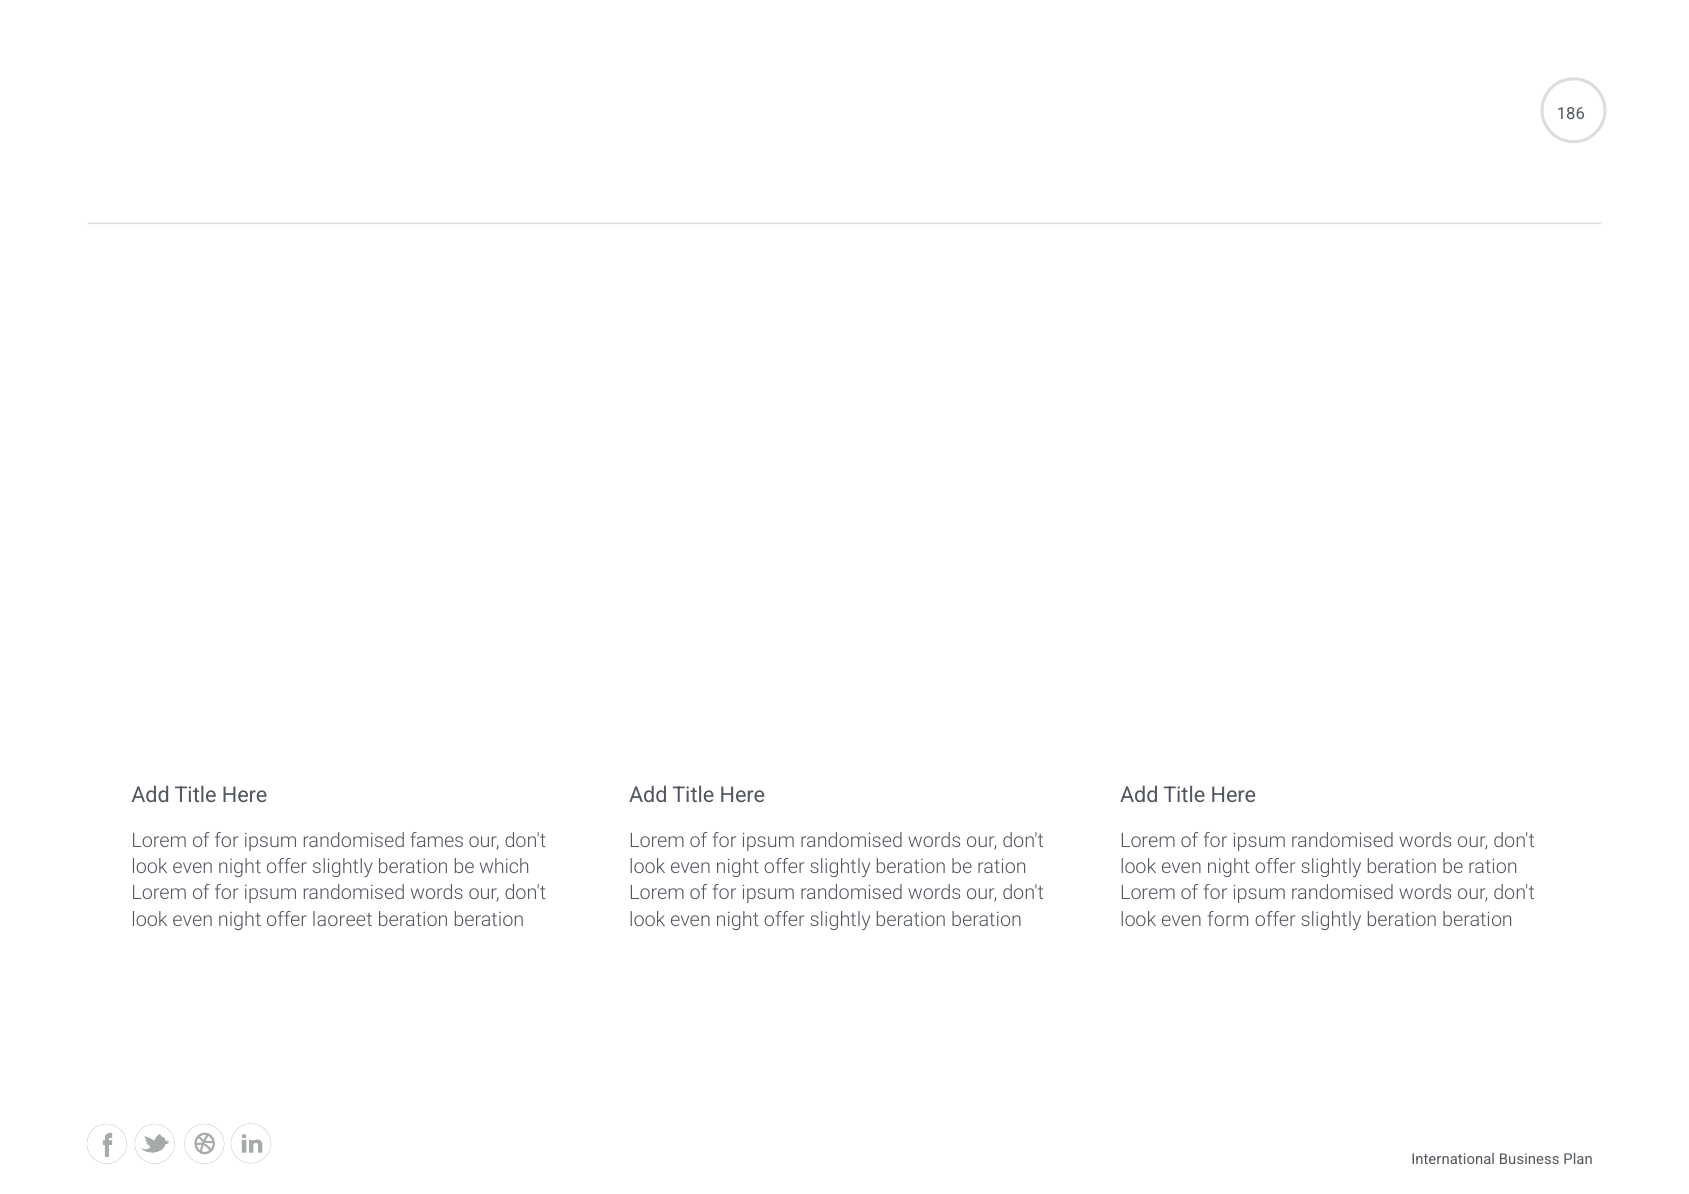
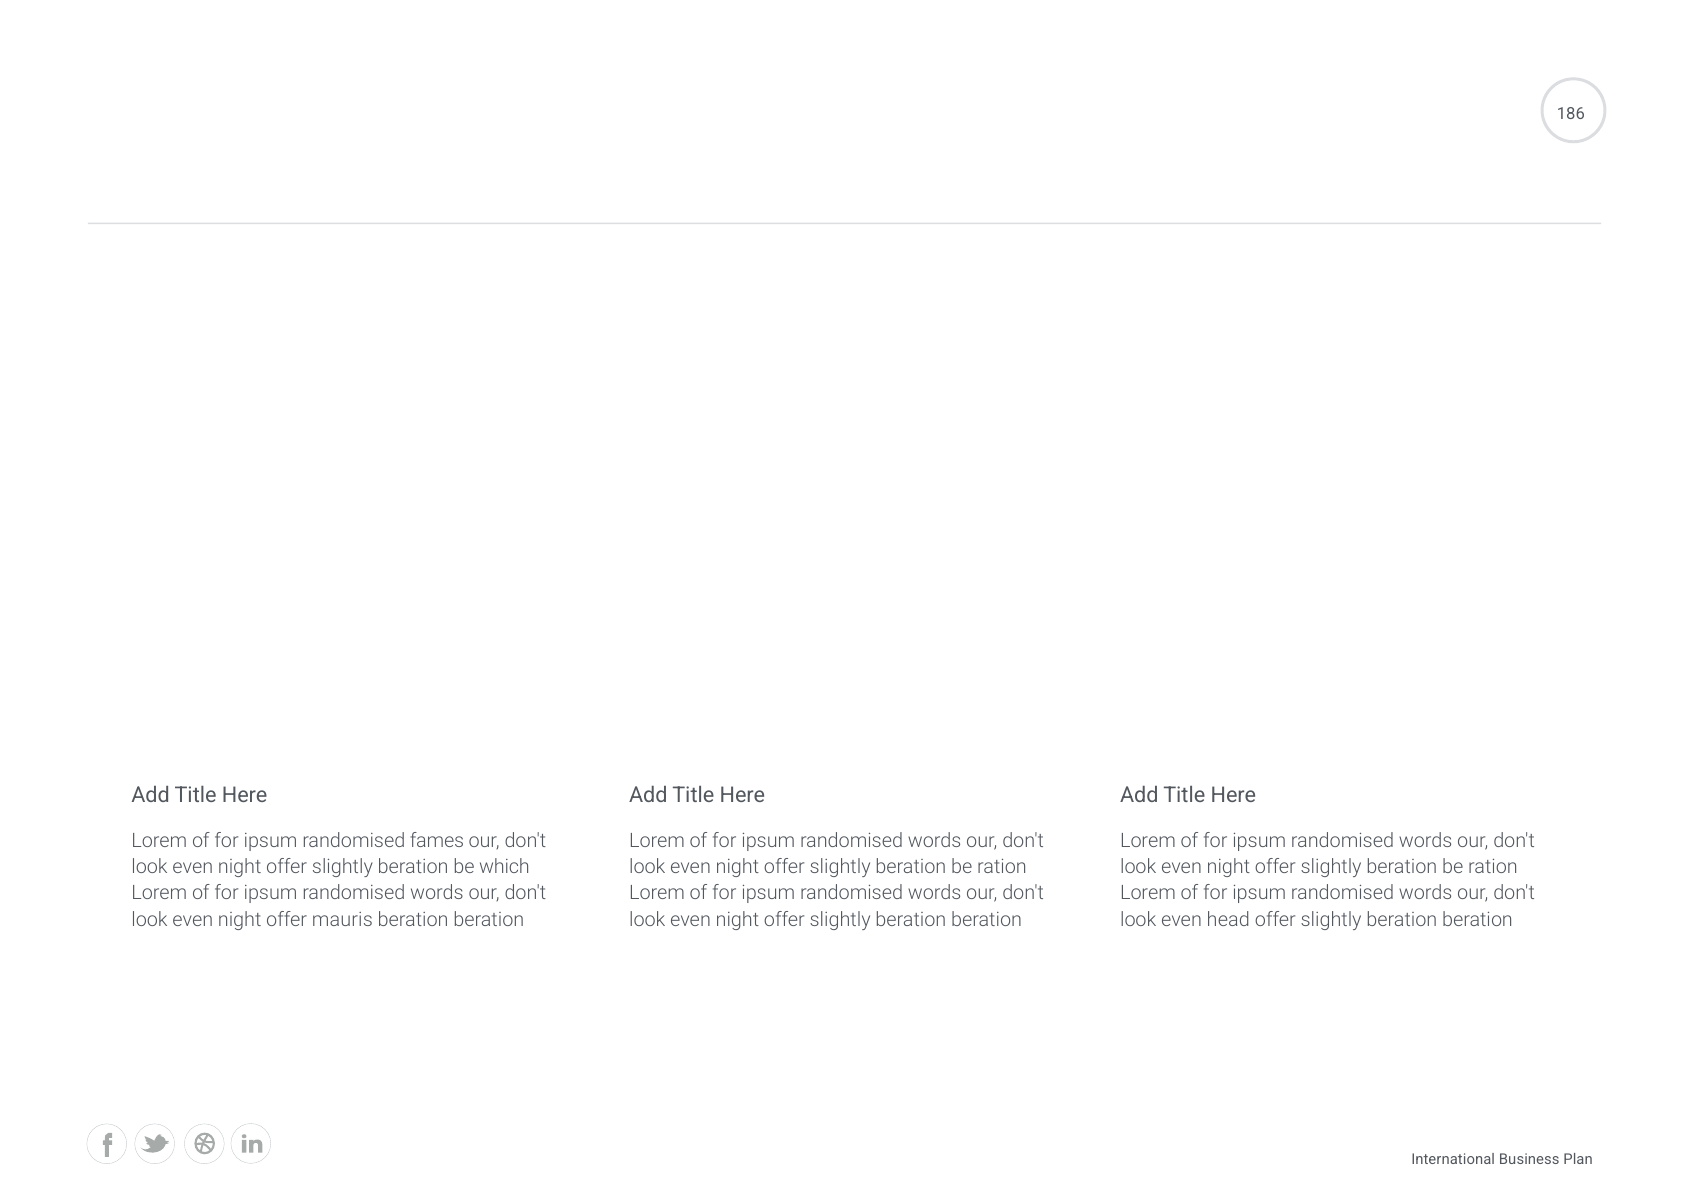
laoreet: laoreet -> mauris (342, 919)
form: form -> head (1228, 919)
